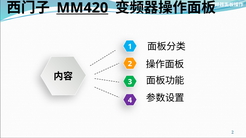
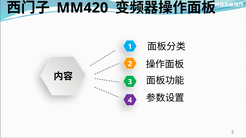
MM420 underline: present -> none (82, 8)
